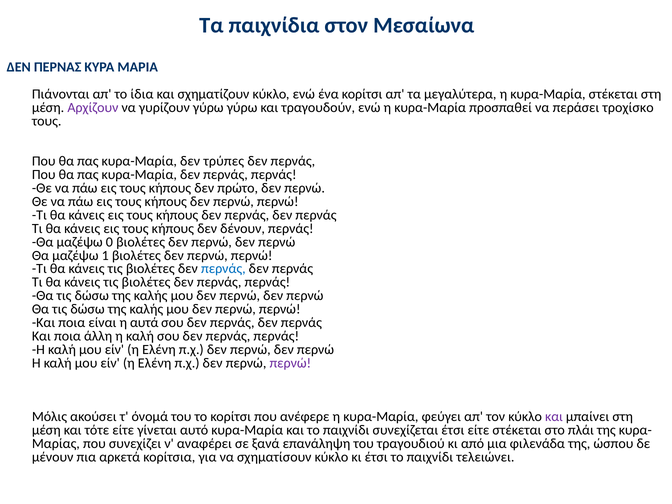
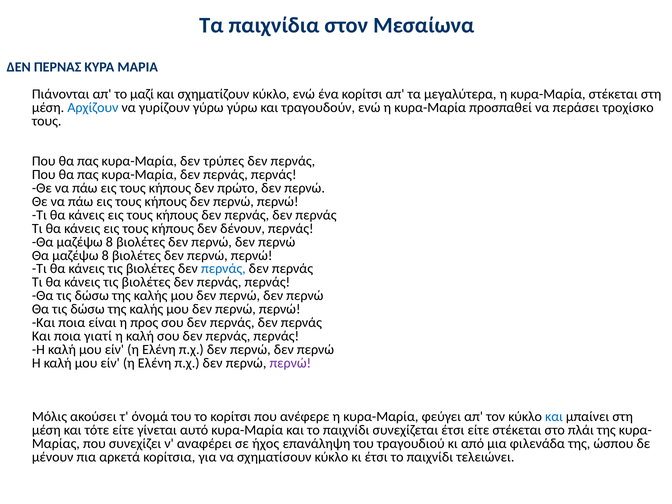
ίδια: ίδια -> μαζί (142, 94)
Αρχίζουν colour: purple -> blue (93, 108)
0: 0 -> 8 (109, 242)
1: 1 -> 8 (105, 255)
αυτά: αυτά -> προς (144, 323)
άλλη: άλλη -> γιατί (98, 336)
και colour: purple -> blue (554, 417)
ξανά: ξανά -> ήχος (266, 444)
